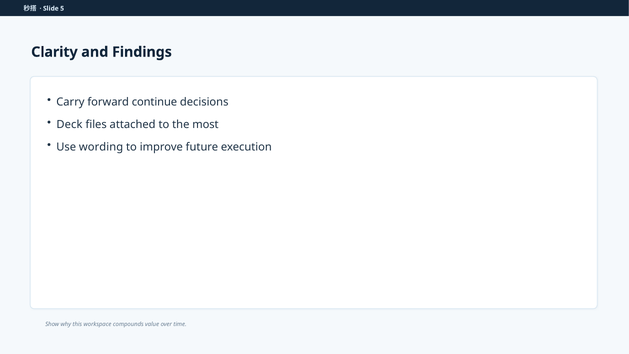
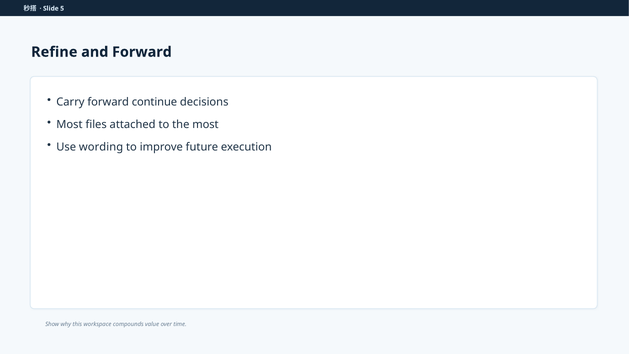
Clarity: Clarity -> Refine (54, 52)
and Findings: Findings -> Forward (142, 52)
Deck: Deck -> Most (69, 124)
